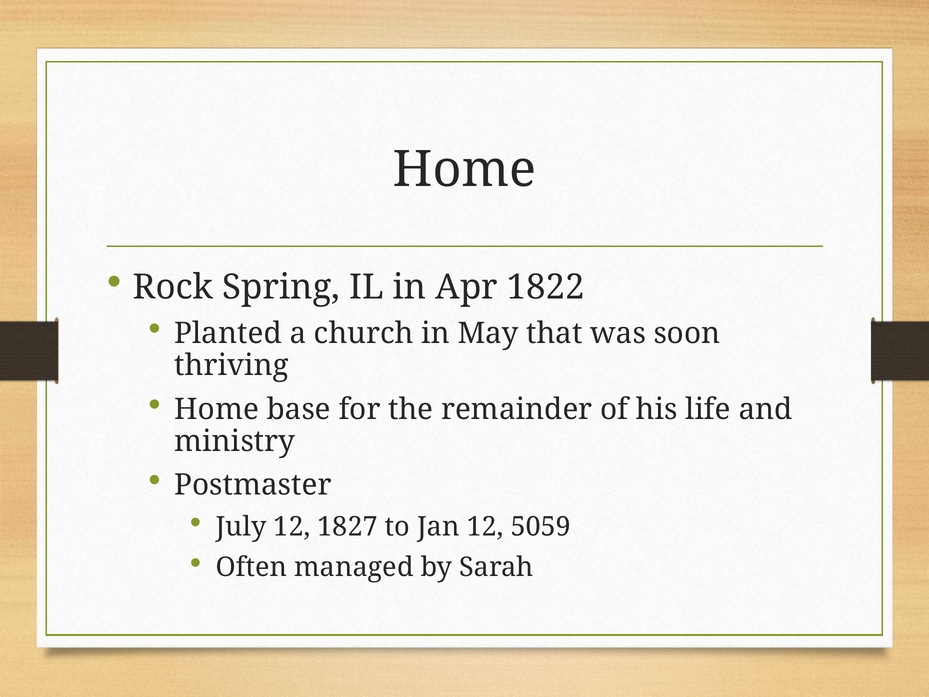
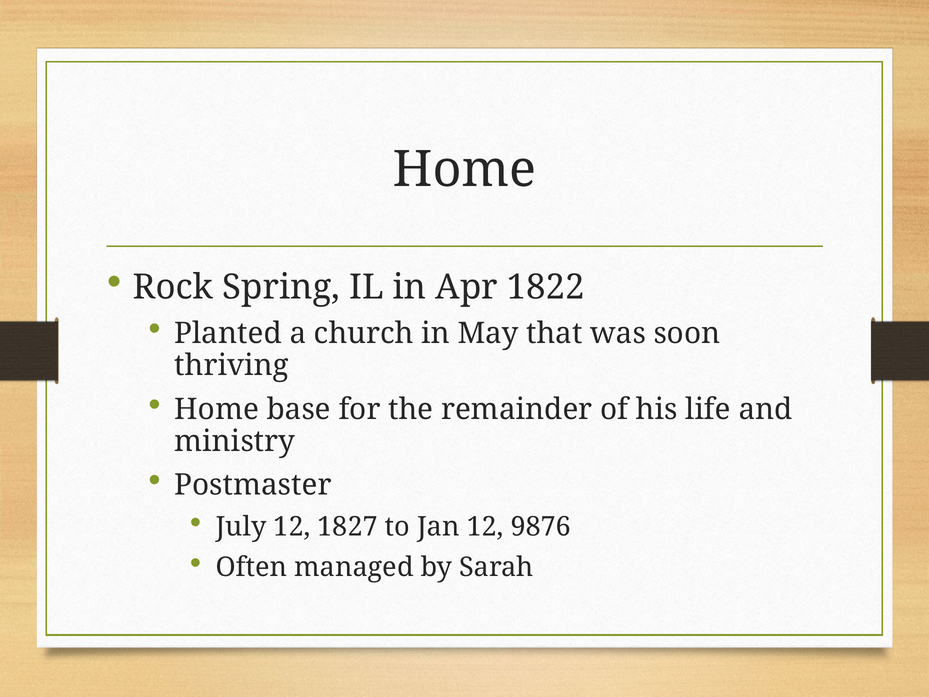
5059: 5059 -> 9876 (541, 527)
